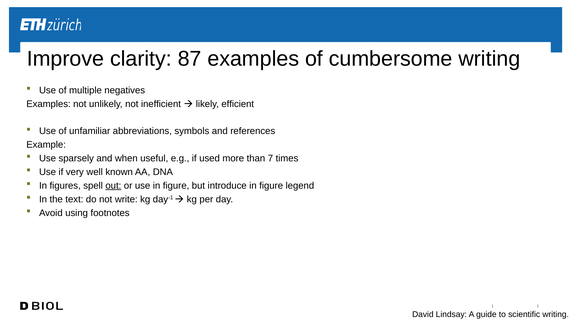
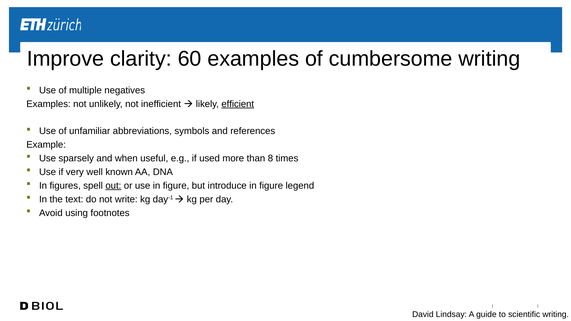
87: 87 -> 60 (190, 59)
efficient underline: none -> present (238, 104)
7: 7 -> 8 (270, 158)
